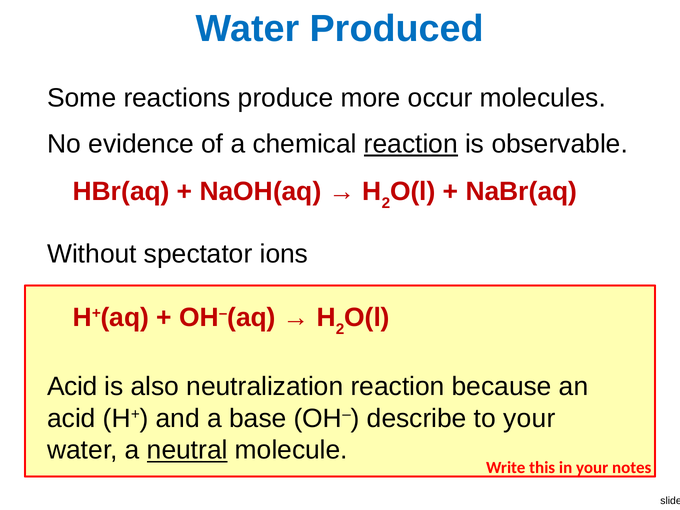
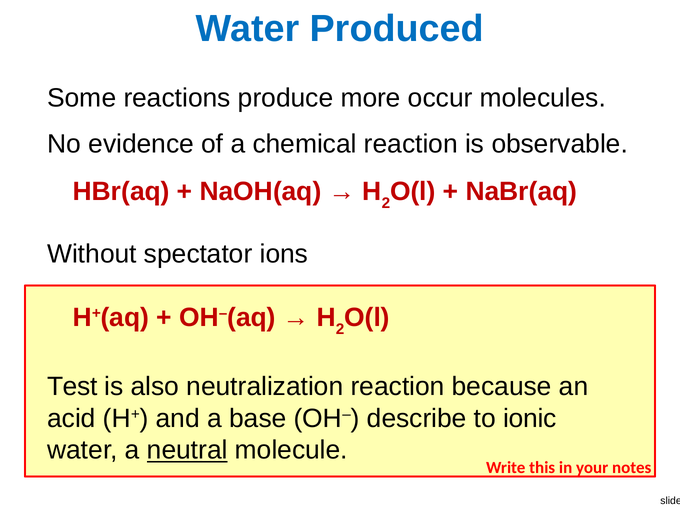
reaction underline: present -> none (411, 144)
Acid: Acid -> Test (72, 387)
to your: your -> ionic (530, 418)
